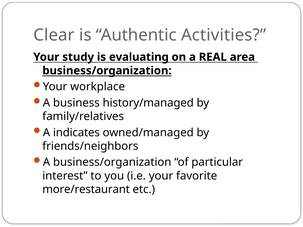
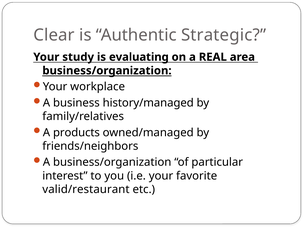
Activities: Activities -> Strategic (224, 35)
indicates: indicates -> products (76, 133)
more/restaurant: more/restaurant -> valid/restaurant (86, 190)
